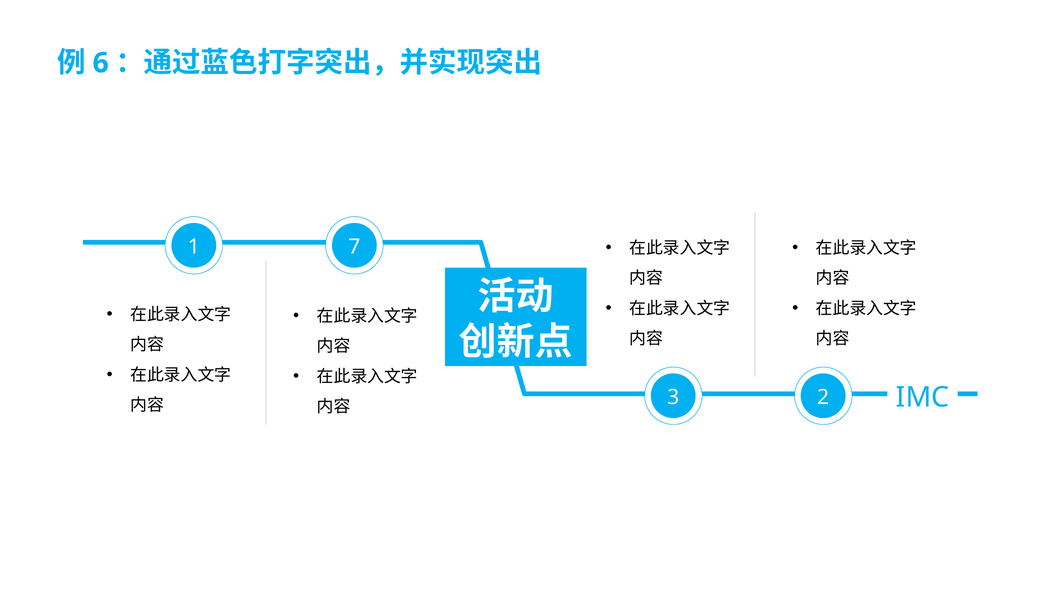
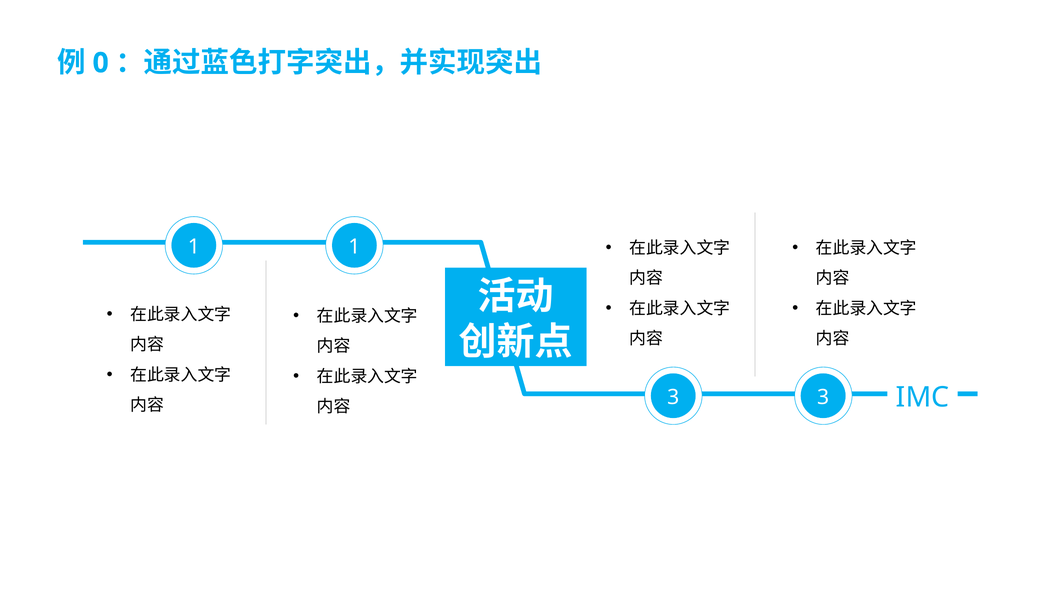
6: 6 -> 0 (101, 63)
1 7: 7 -> 1 (354, 247)
3 2: 2 -> 3 (823, 397)
